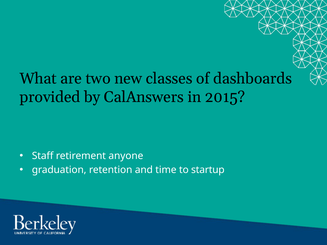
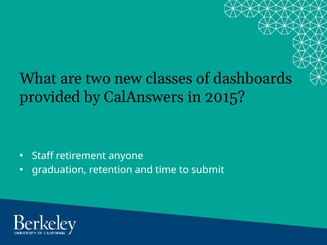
startup: startup -> submit (208, 170)
